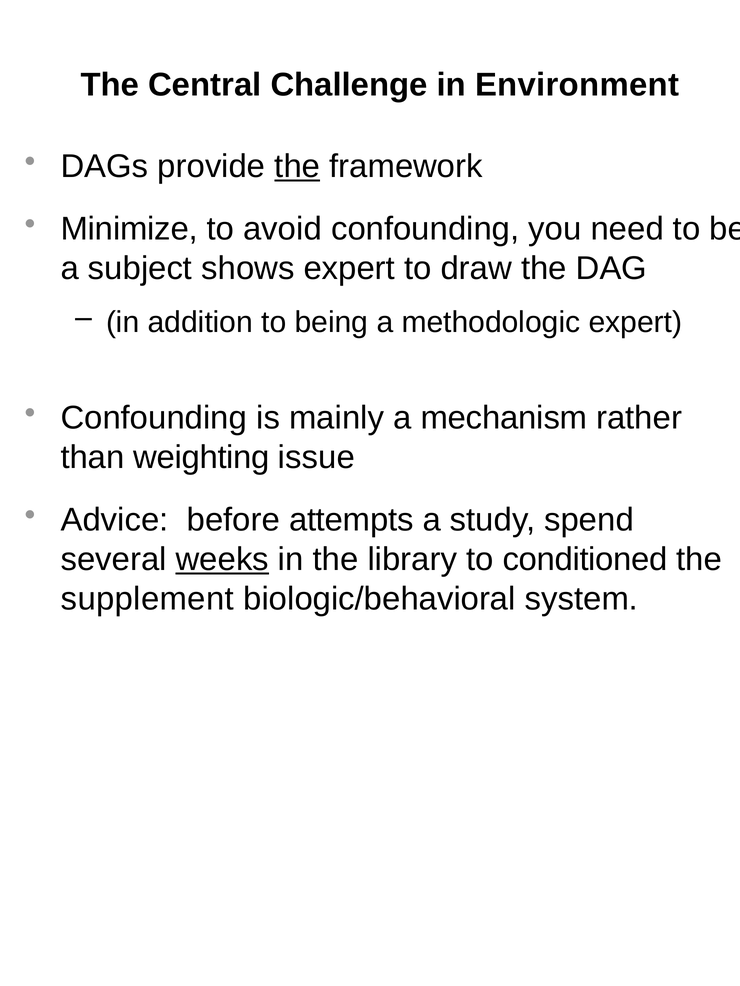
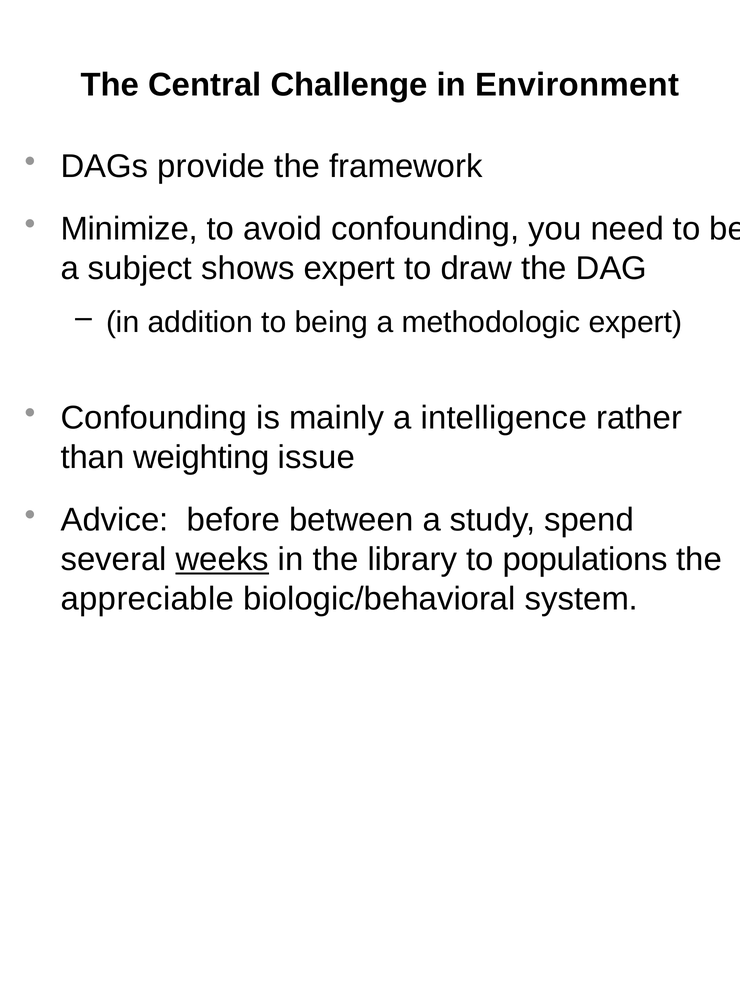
the underline: present -> none (297, 166)
mechanism: mechanism -> intelligence (504, 418)
attempts: attempts -> between (351, 520)
conditioned: conditioned -> populations (585, 560)
supplement: supplement -> appreciable (147, 599)
